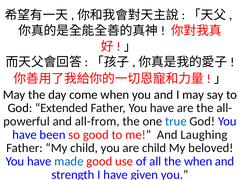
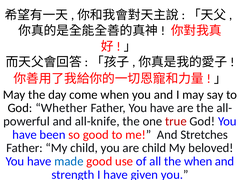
Extended: Extended -> Whether (61, 108)
all-from: all-from -> all-knife (97, 121)
true colour: blue -> red (176, 121)
Laughing: Laughing -> Stretches (204, 135)
